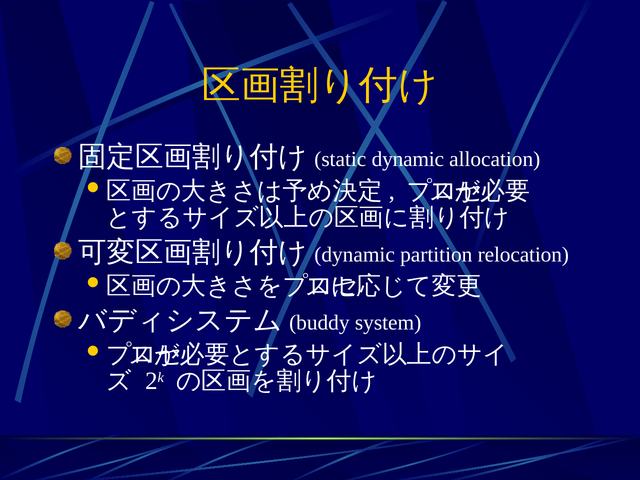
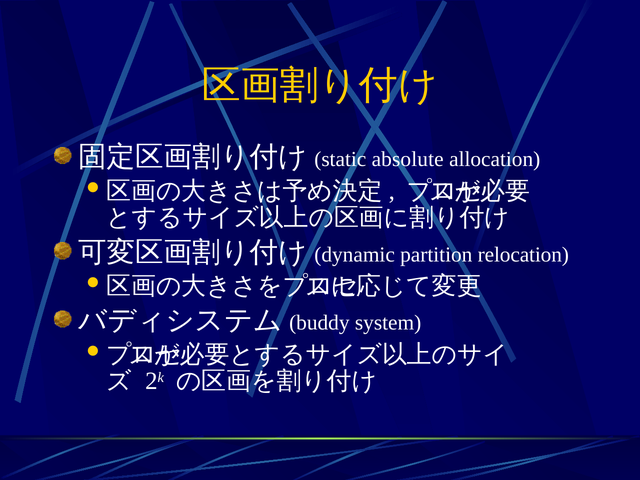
dynamic: dynamic -> absolute (408, 159)
